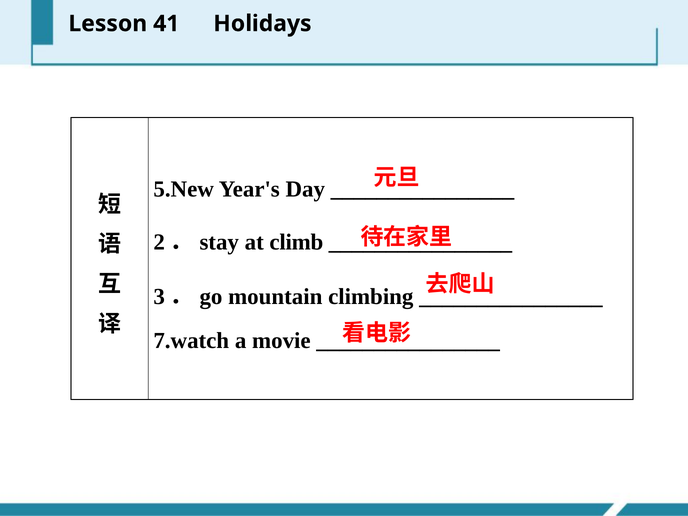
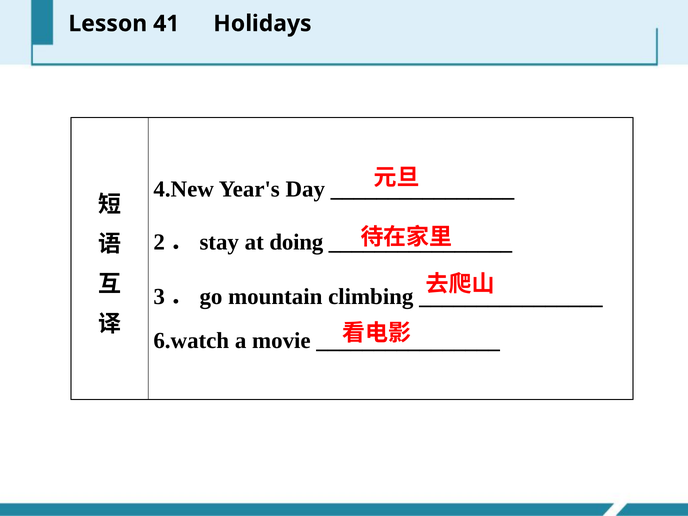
5.New: 5.New -> 4.New (184, 189)
climb: climb -> doing (296, 242)
7.watch: 7.watch -> 6.watch (191, 341)
